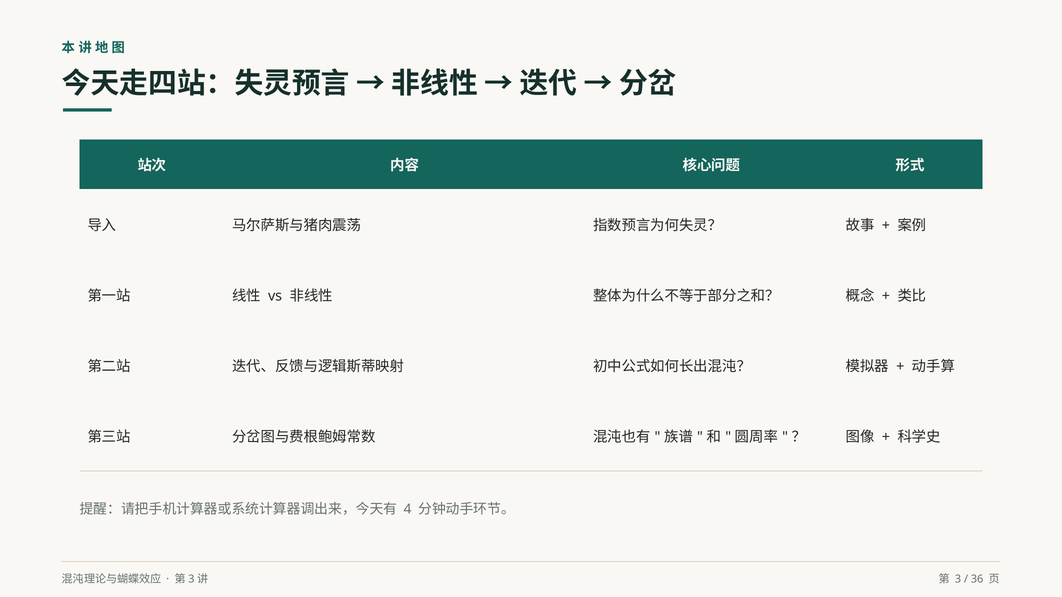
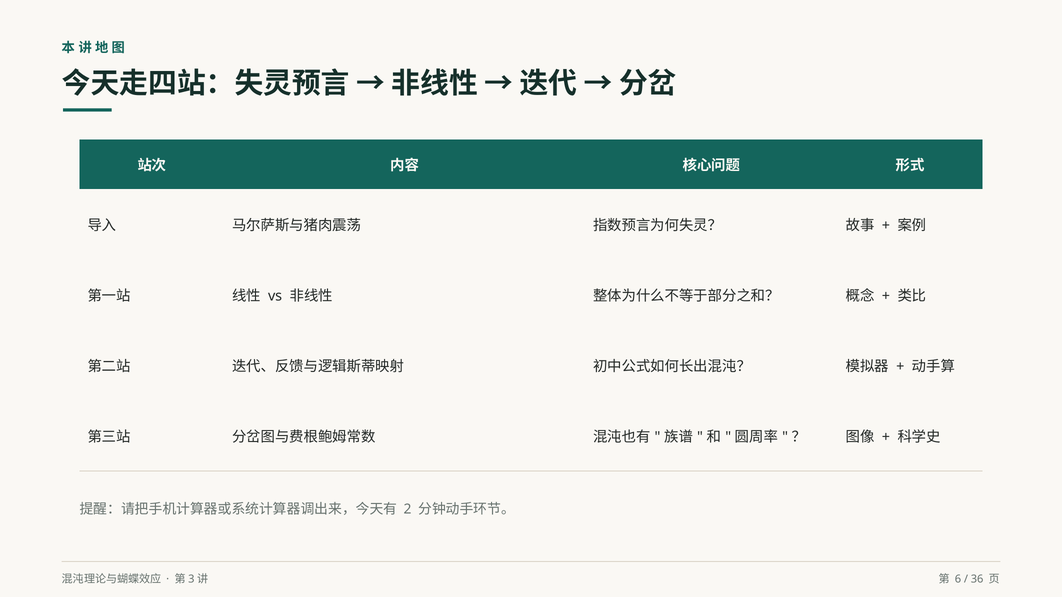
4: 4 -> 2 (408, 509)
3: 3 -> 6 (958, 580)
